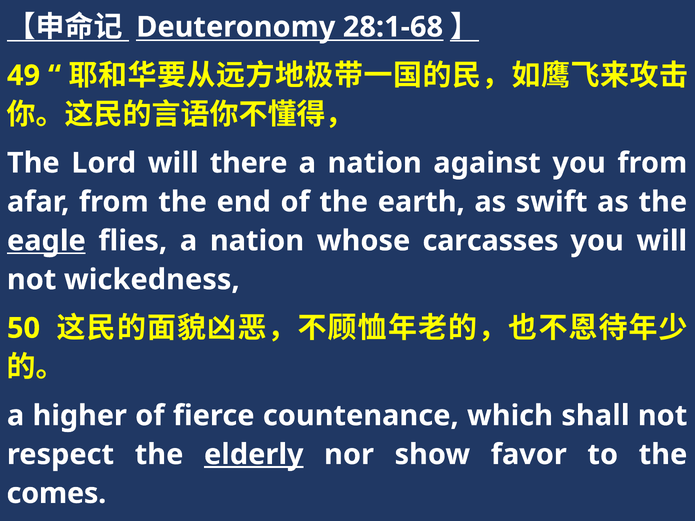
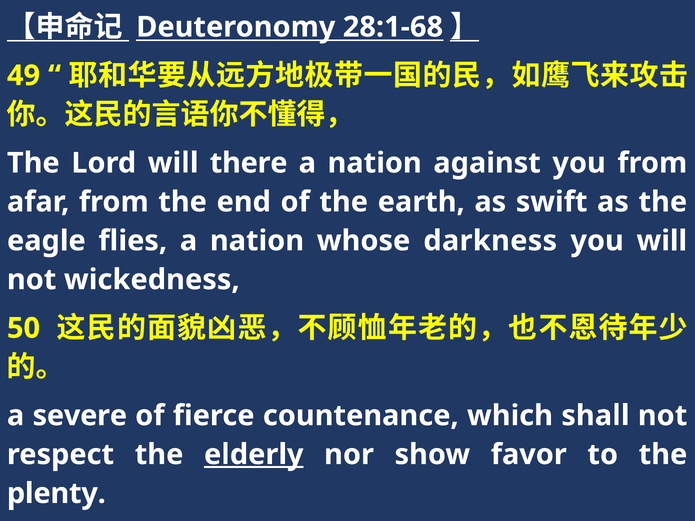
eagle underline: present -> none (46, 241)
carcasses: carcasses -> darkness (490, 241)
higher: higher -> severe (80, 416)
comes: comes -> plenty (56, 494)
